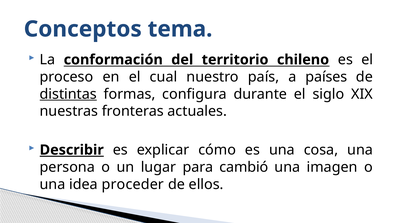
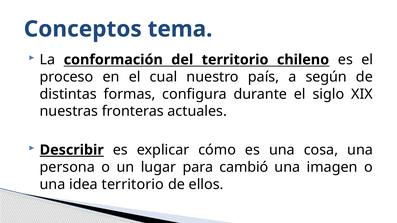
países: países -> según (326, 77)
distintas underline: present -> none (68, 94)
idea proceder: proceder -> territorio (133, 185)
